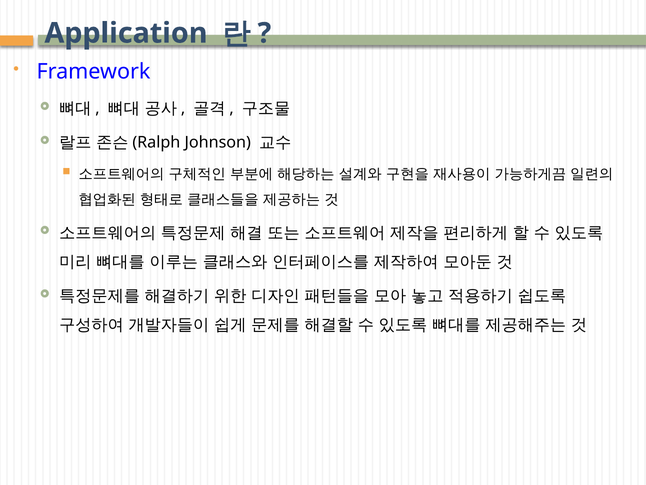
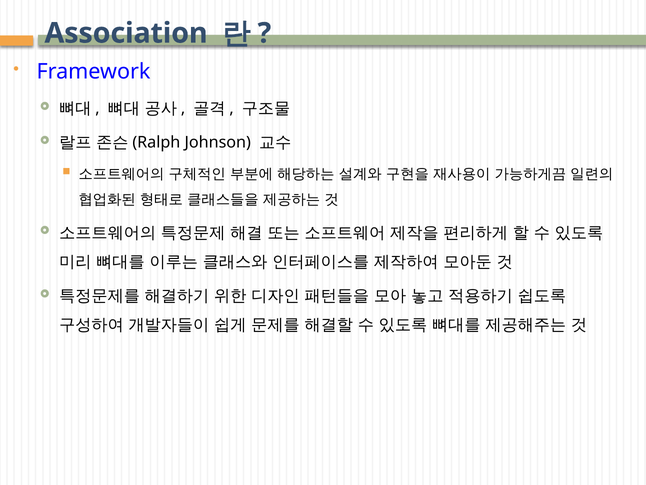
Application: Application -> Association (126, 33)
